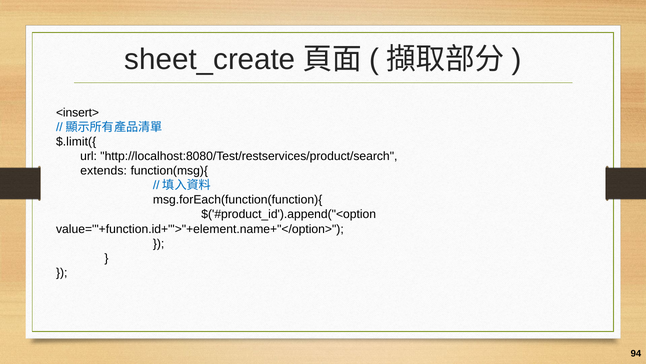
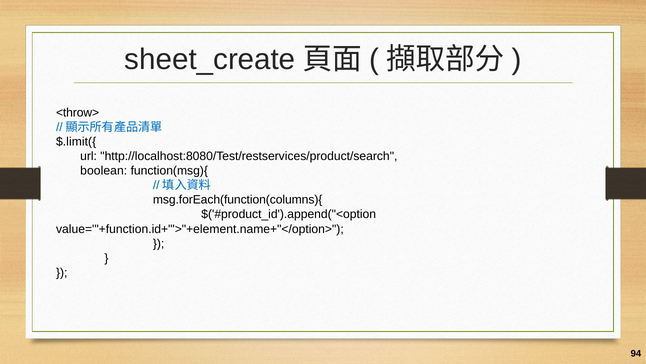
<insert>: <insert> -> <throw> (78, 112)
extends: extends -> boolean (104, 170)
msg.forEach(function(function){: msg.forEach(function(function){ -> msg.forEach(function(columns){ (238, 200)
